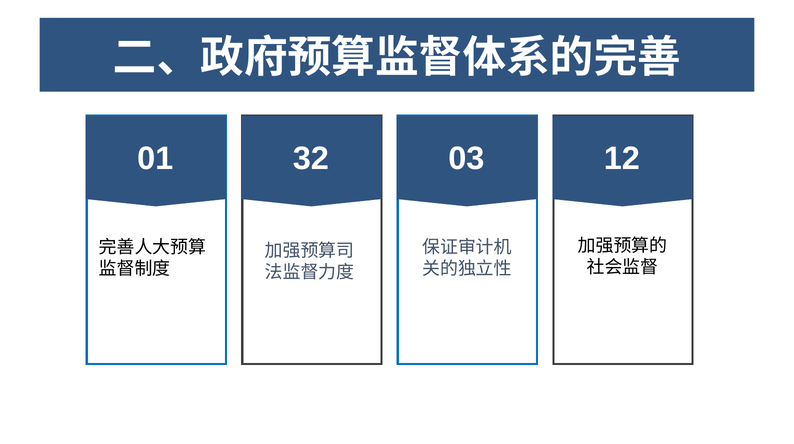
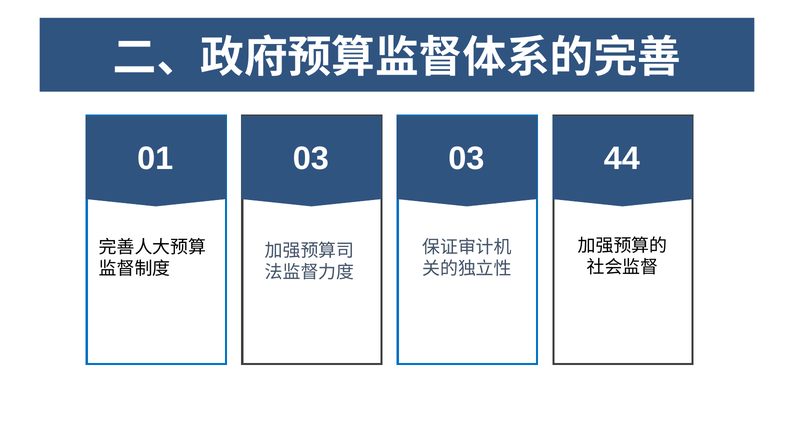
01 32: 32 -> 03 (311, 159)
12: 12 -> 44 (622, 159)
